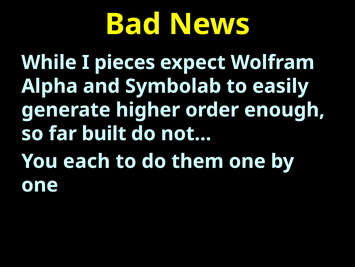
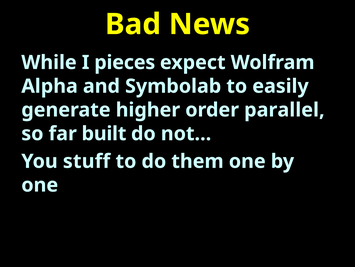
enough: enough -> parallel (284, 110)
each: each -> stuff (87, 161)
